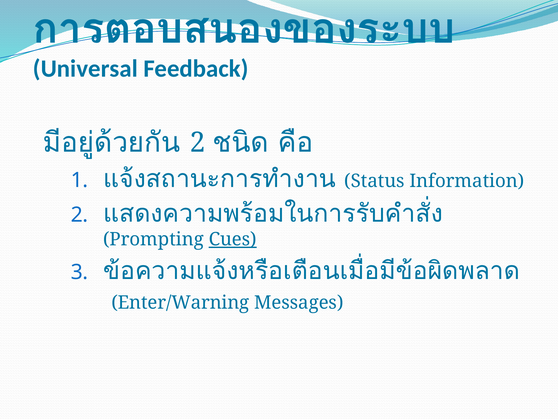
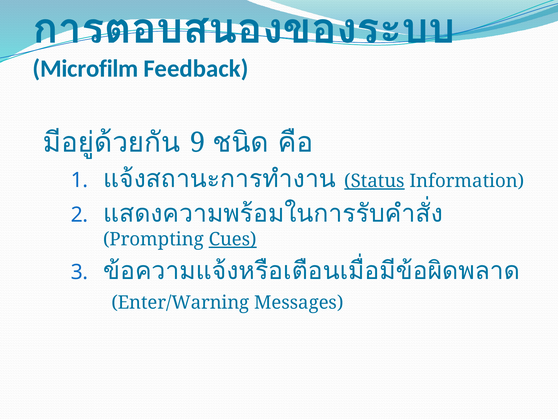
Universal: Universal -> Microfilm (86, 69)
2: 2 -> 9 (198, 142)
Status underline: none -> present (374, 181)
